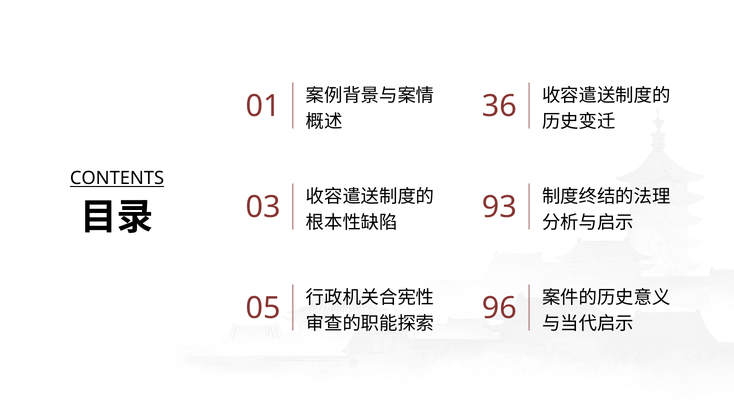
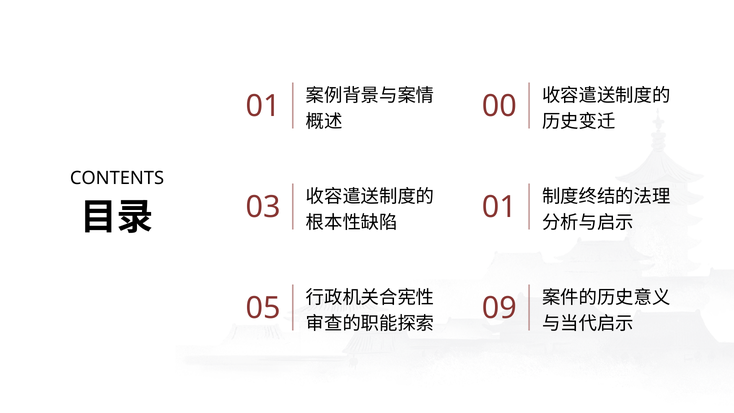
36: 36 -> 00 (499, 106)
CONTENTS underline: present -> none (117, 178)
93: 93 -> 01 (499, 207)
96: 96 -> 09 (499, 308)
